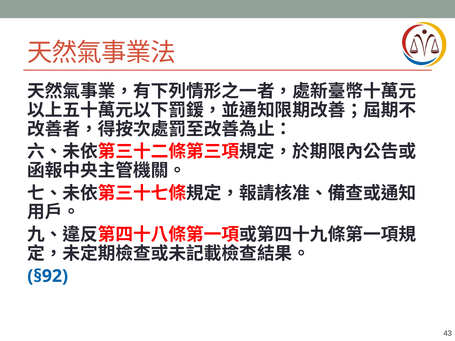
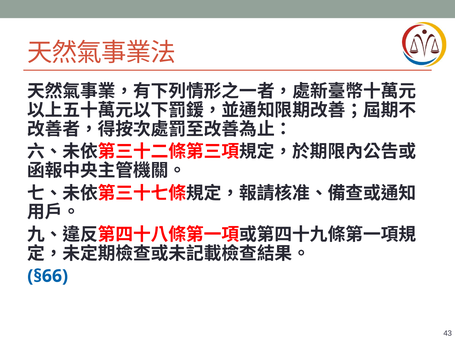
§92: §92 -> §66 (48, 276)
